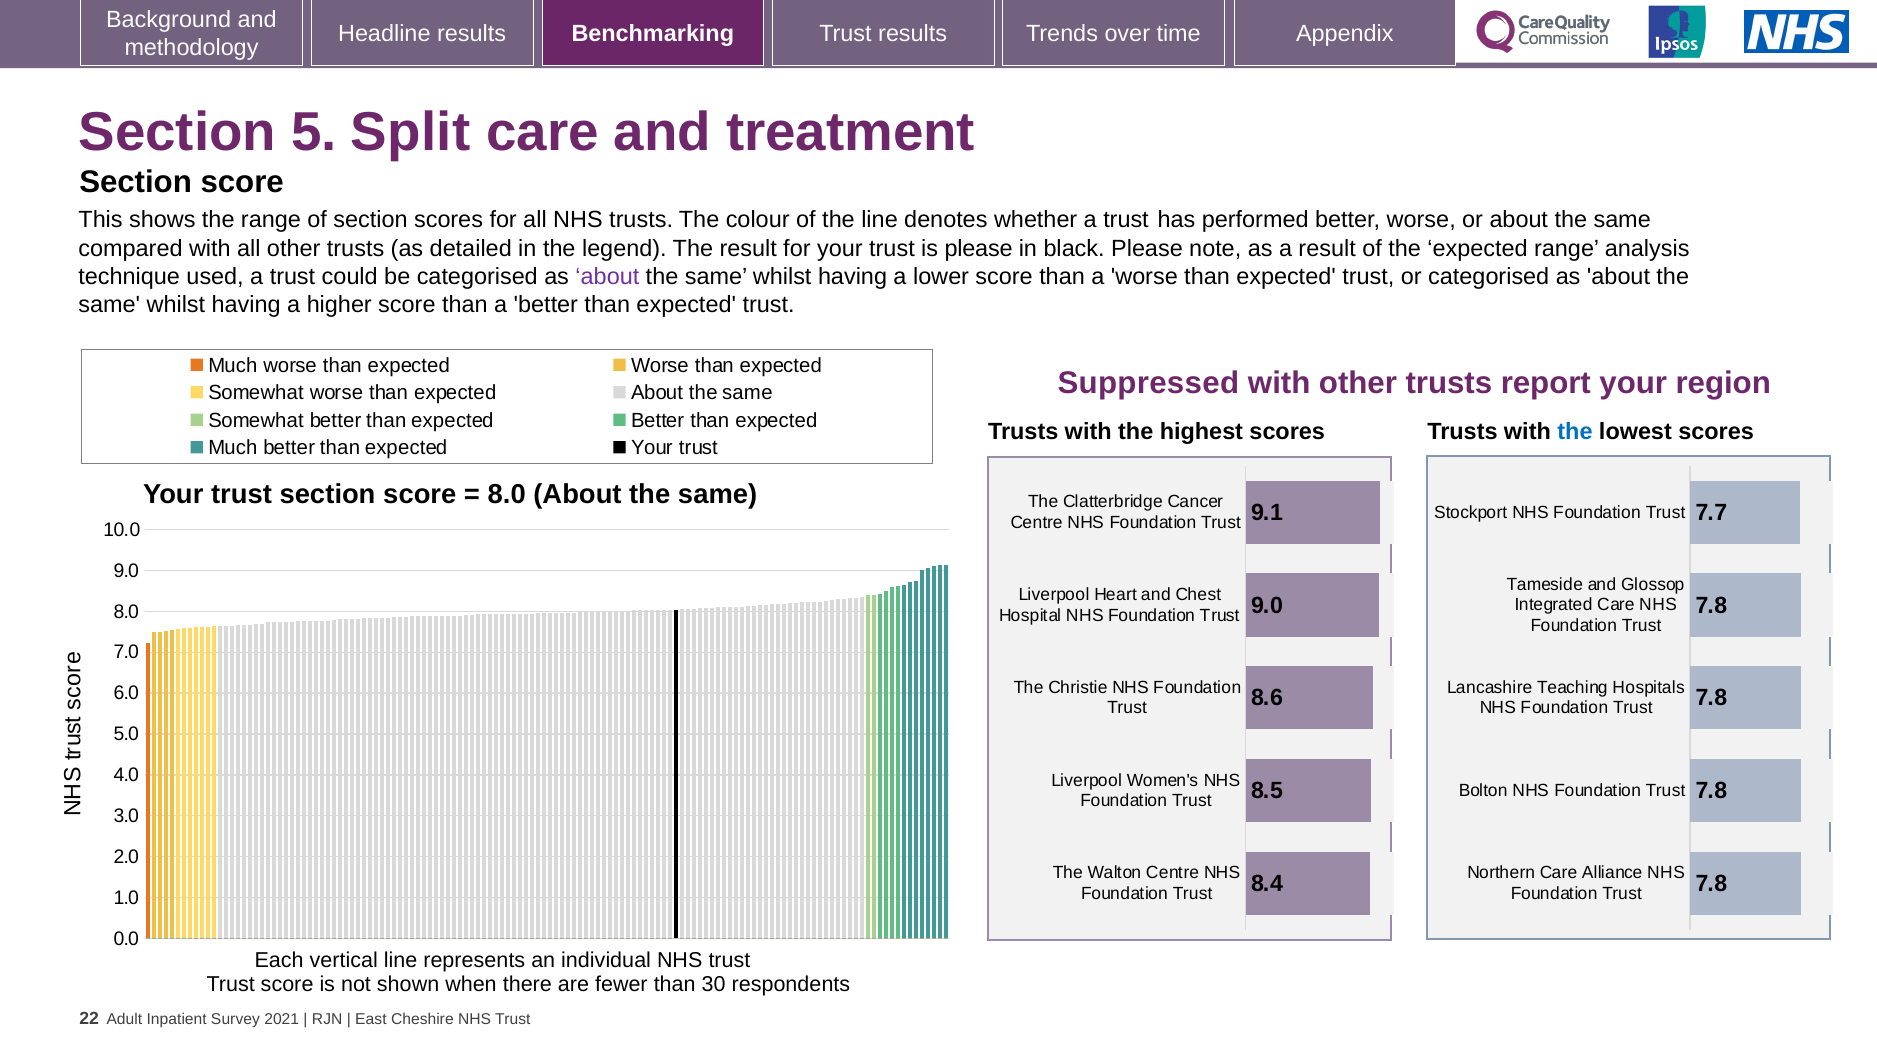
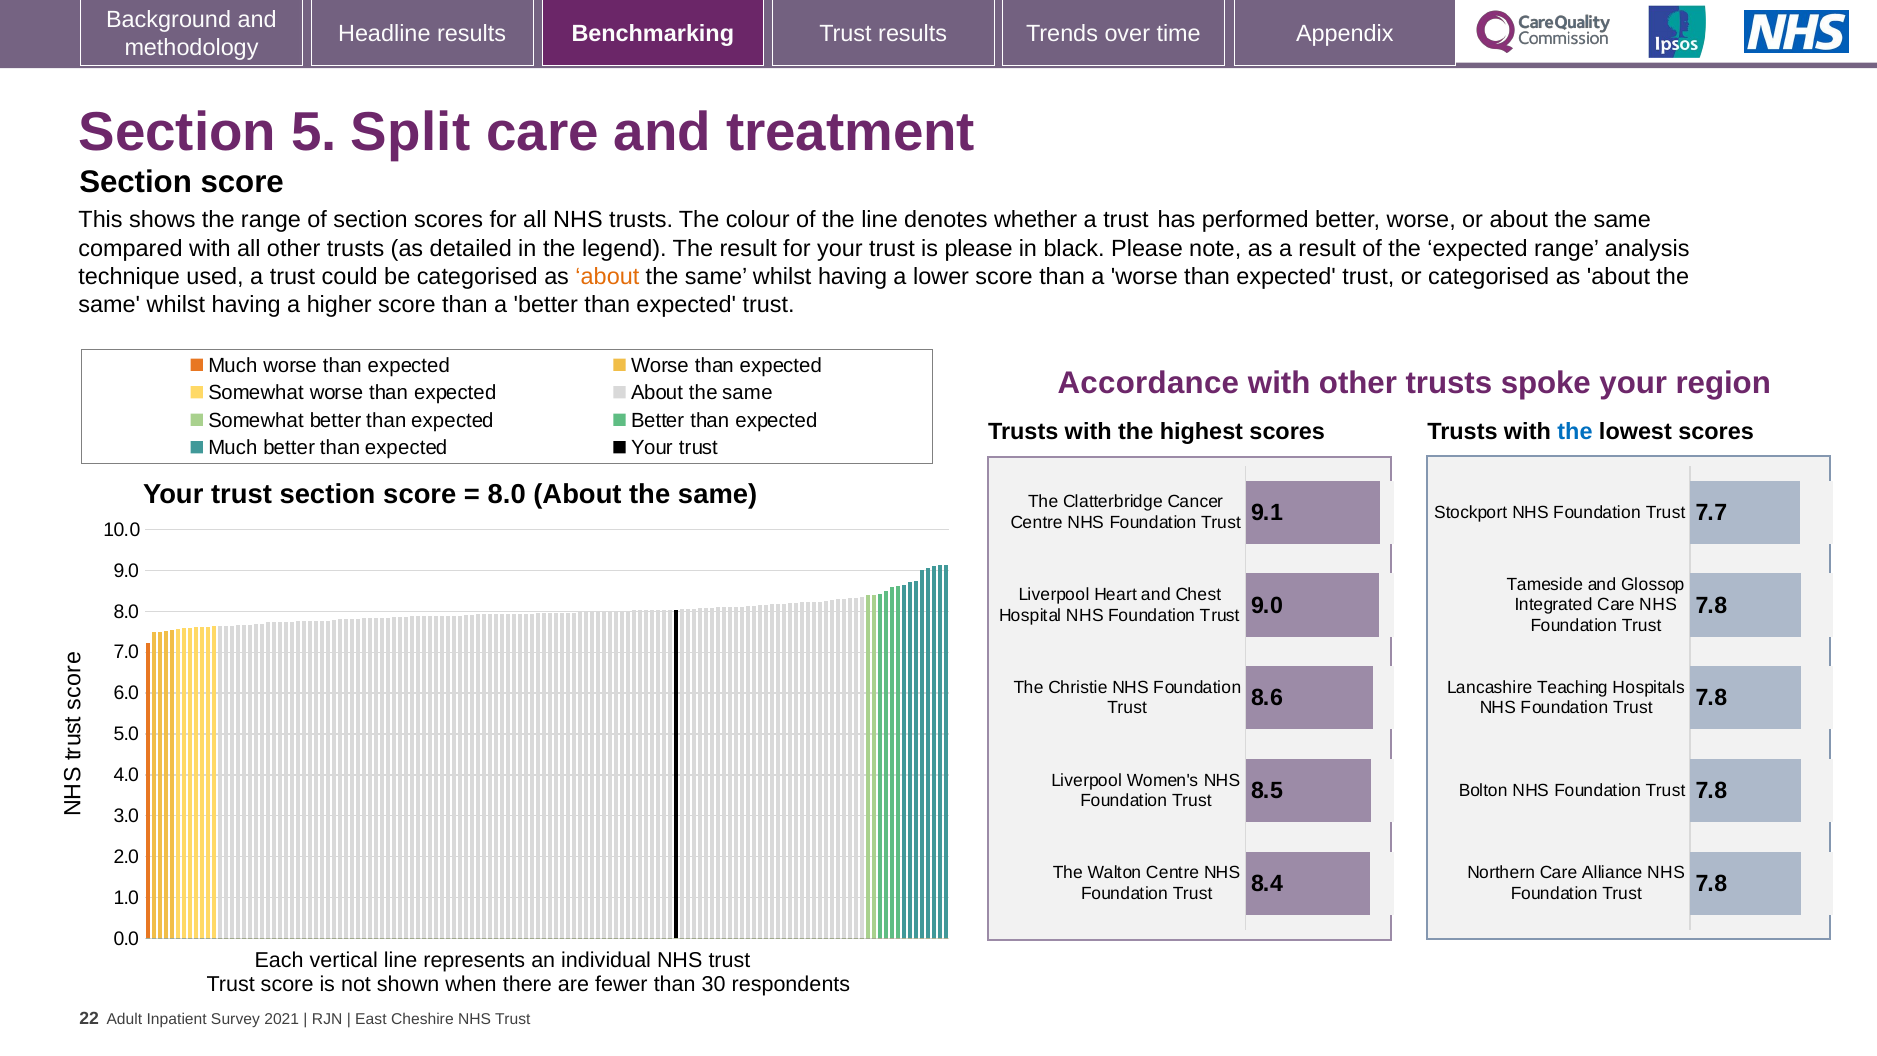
about colour: purple -> orange (607, 277)
Suppressed: Suppressed -> Accordance (1148, 383)
report: report -> spoke (1546, 383)
